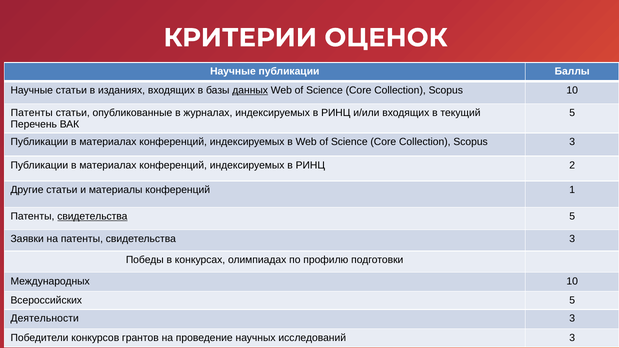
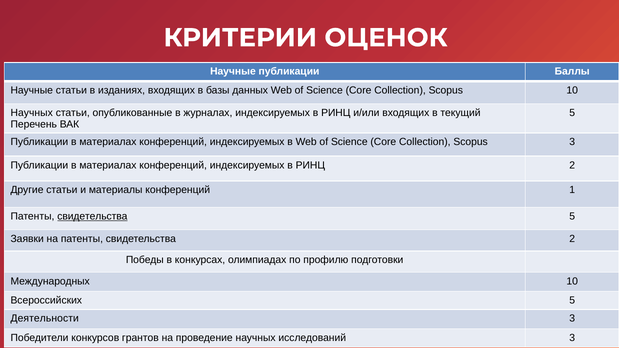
данных underline: present -> none (250, 90)
Патенты: Патенты -> Научных (32, 113)
свидетельства 3: 3 -> 2 (572, 239)
